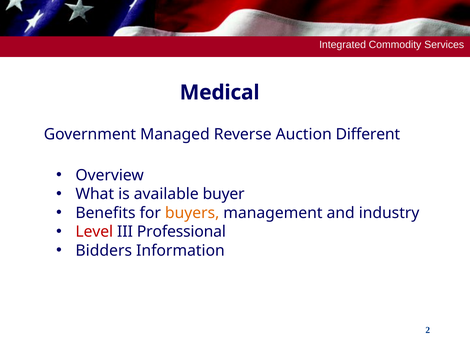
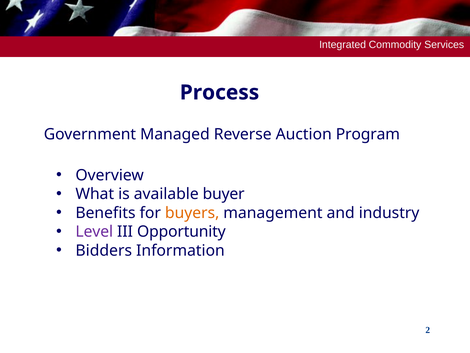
Medical: Medical -> Process (220, 92)
Different: Different -> Program (368, 134)
Level colour: red -> purple (94, 231)
Professional: Professional -> Opportunity (181, 231)
